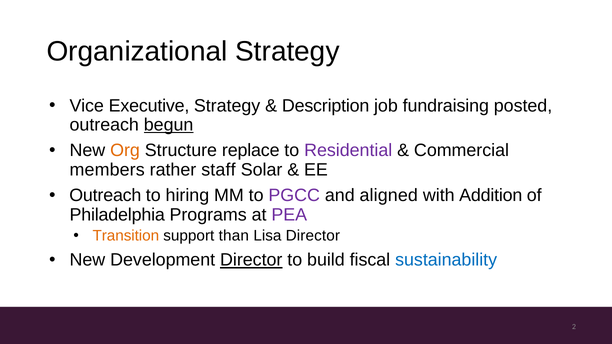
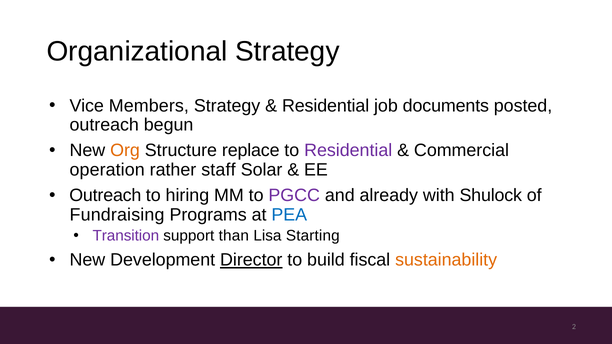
Executive: Executive -> Members (149, 106)
Description: Description -> Residential (326, 106)
fundraising: fundraising -> documents (446, 106)
begun underline: present -> none (169, 125)
members: members -> operation (107, 170)
aligned: aligned -> already (389, 196)
Addition: Addition -> Shulock (491, 196)
Philadelphia: Philadelphia -> Fundraising (117, 215)
PEA colour: purple -> blue (289, 215)
Transition colour: orange -> purple (126, 236)
Lisa Director: Director -> Starting (313, 236)
sustainability colour: blue -> orange (446, 260)
